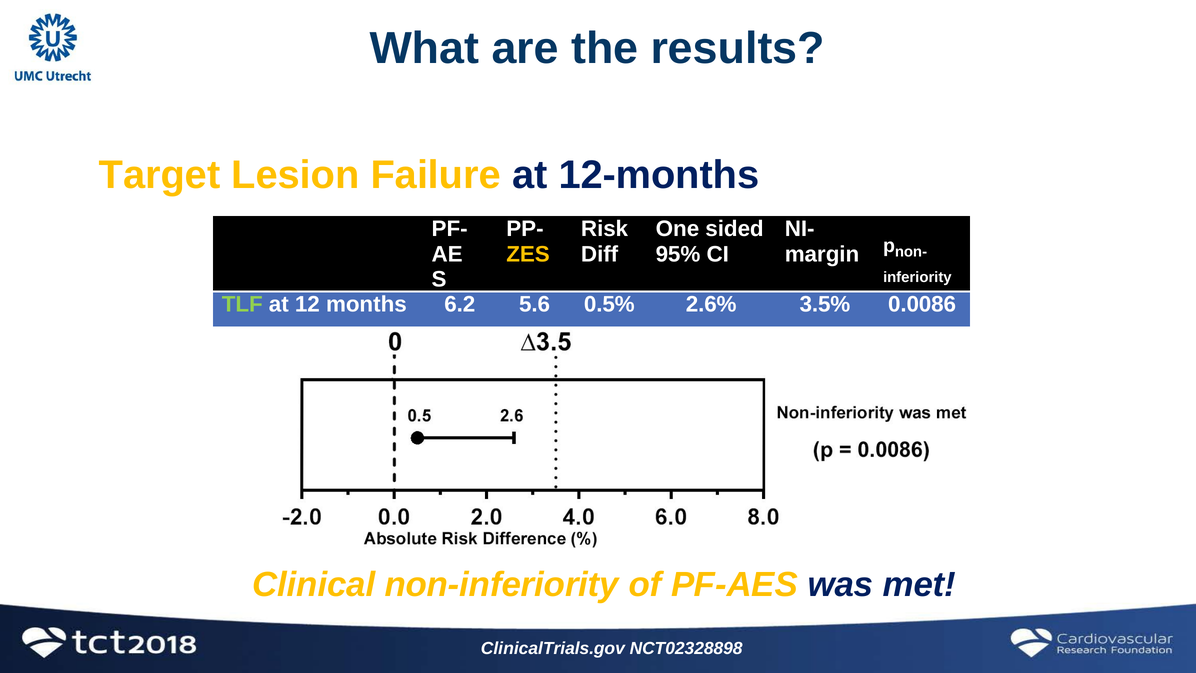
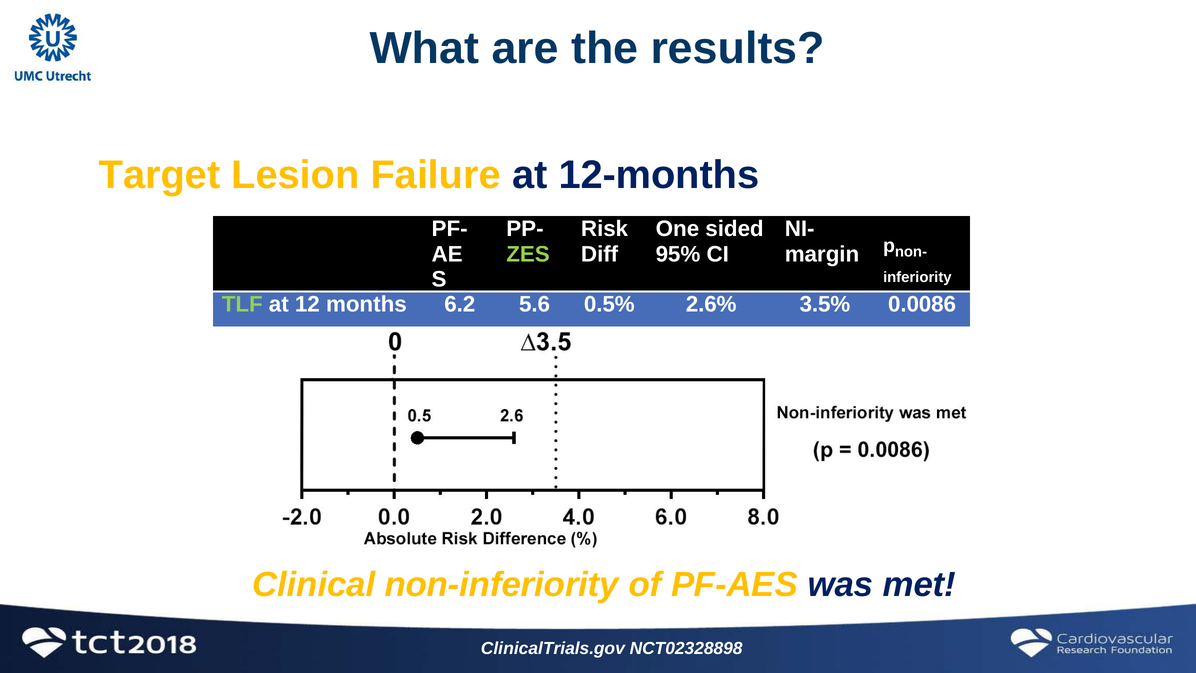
ZES colour: yellow -> light green (528, 254)
